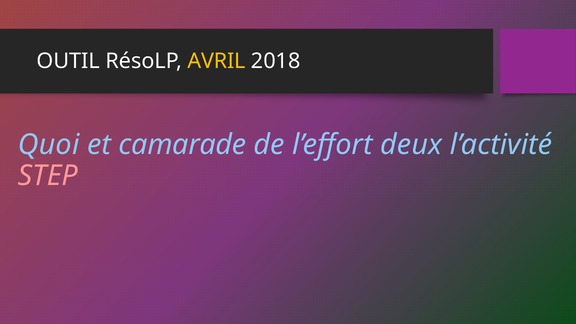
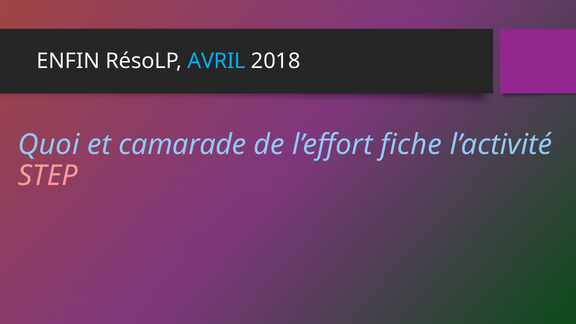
OUTIL: OUTIL -> ENFIN (68, 61)
AVRIL colour: yellow -> light blue (217, 61)
deux: deux -> fiche (411, 145)
